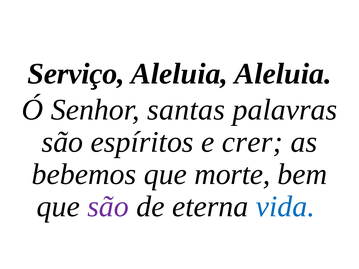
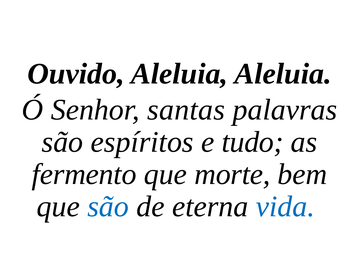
Serviço: Serviço -> Ouvido (76, 74)
crer: crer -> tudo (253, 142)
bebemos: bebemos -> fermento (84, 174)
são colour: purple -> blue (108, 207)
